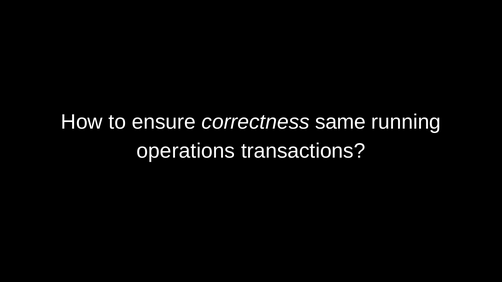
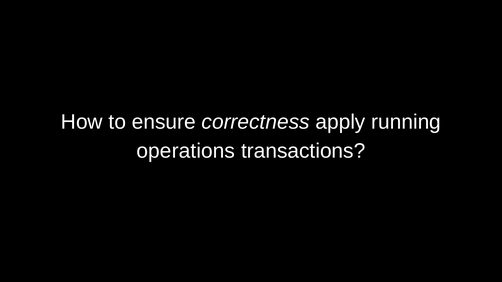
same: same -> apply (340, 122)
